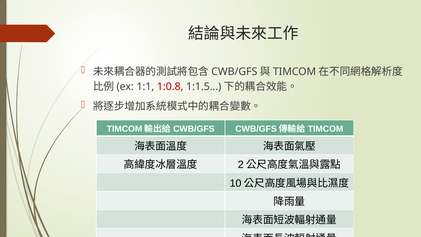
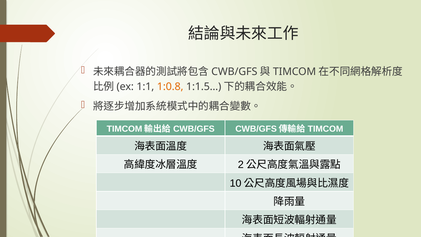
1:0.8 colour: red -> orange (170, 87)
